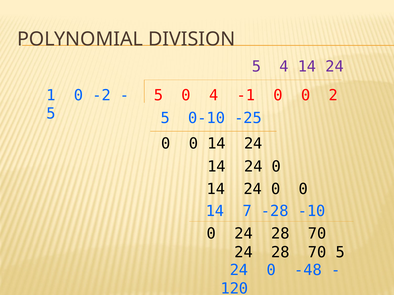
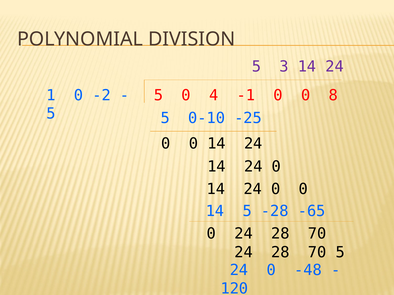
5 4: 4 -> 3 (284, 67)
2: 2 -> 8 (333, 95)
14 7: 7 -> 5 (247, 211)
-10: -10 -> -65 (312, 211)
